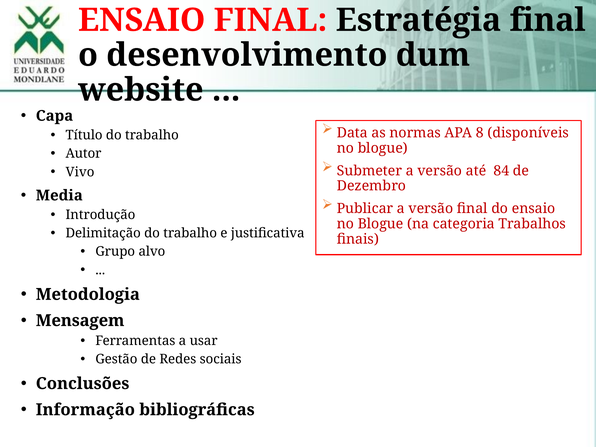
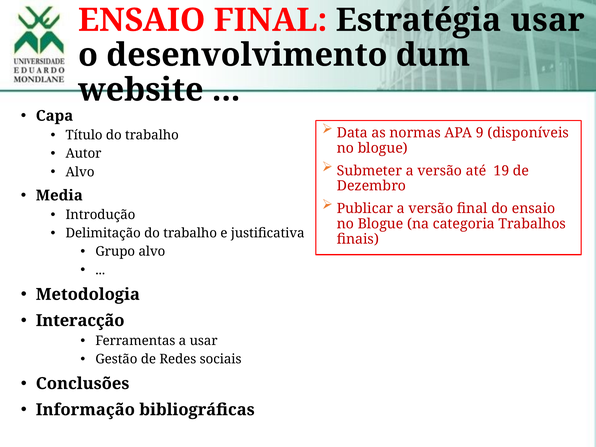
Estratégia final: final -> usar (547, 20)
8: 8 -> 9 (480, 133)
84: 84 -> 19 (501, 171)
Vivo: Vivo -> Alvo (80, 172)
Mensagem: Mensagem -> Interacção (80, 321)
